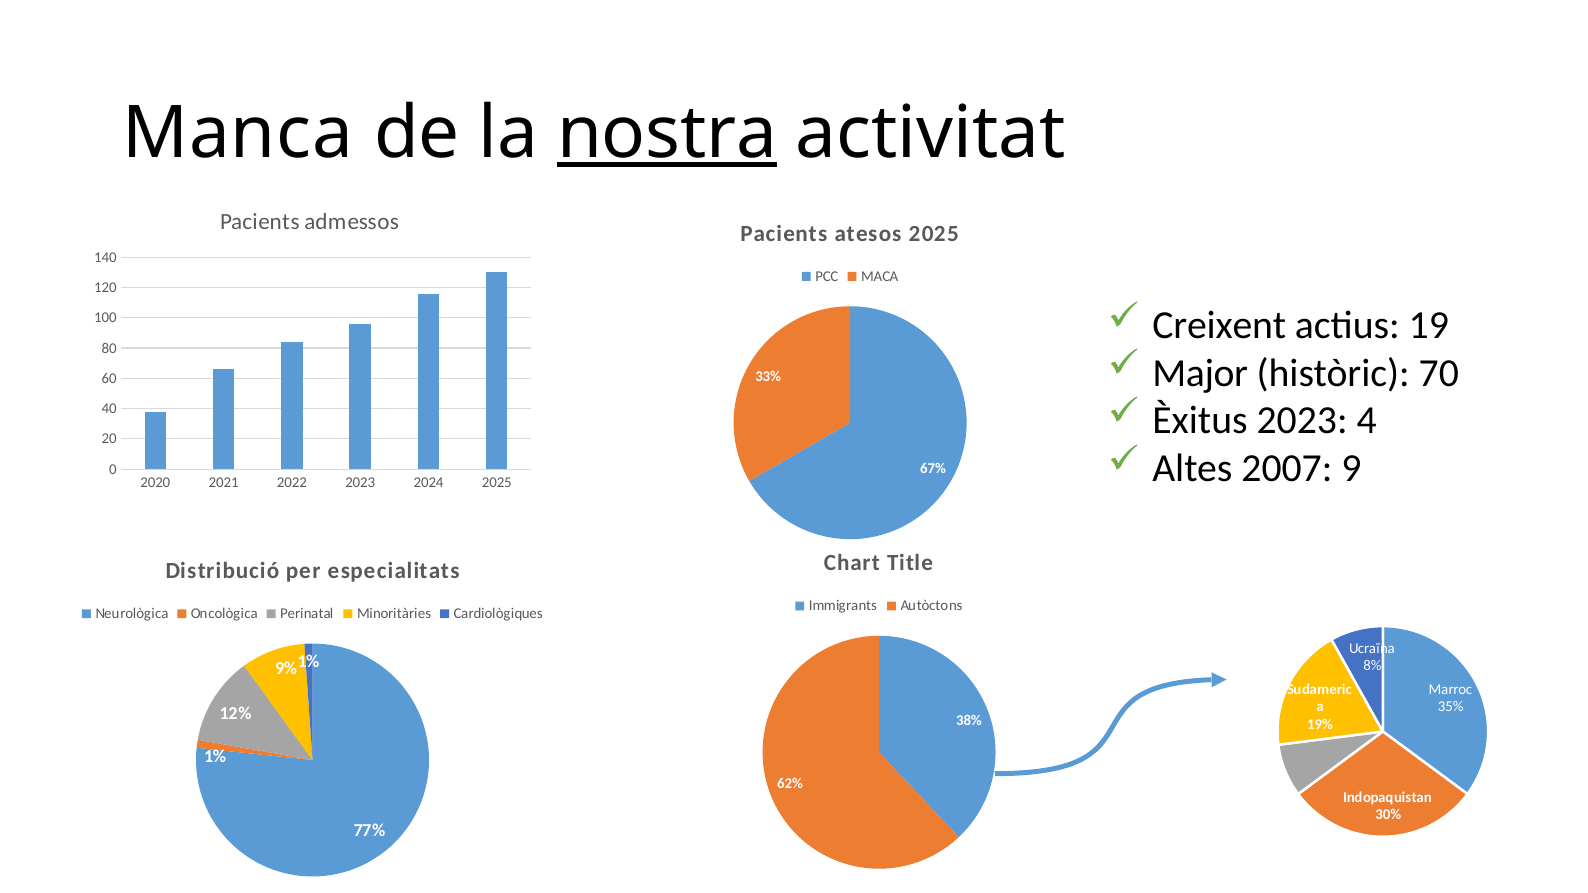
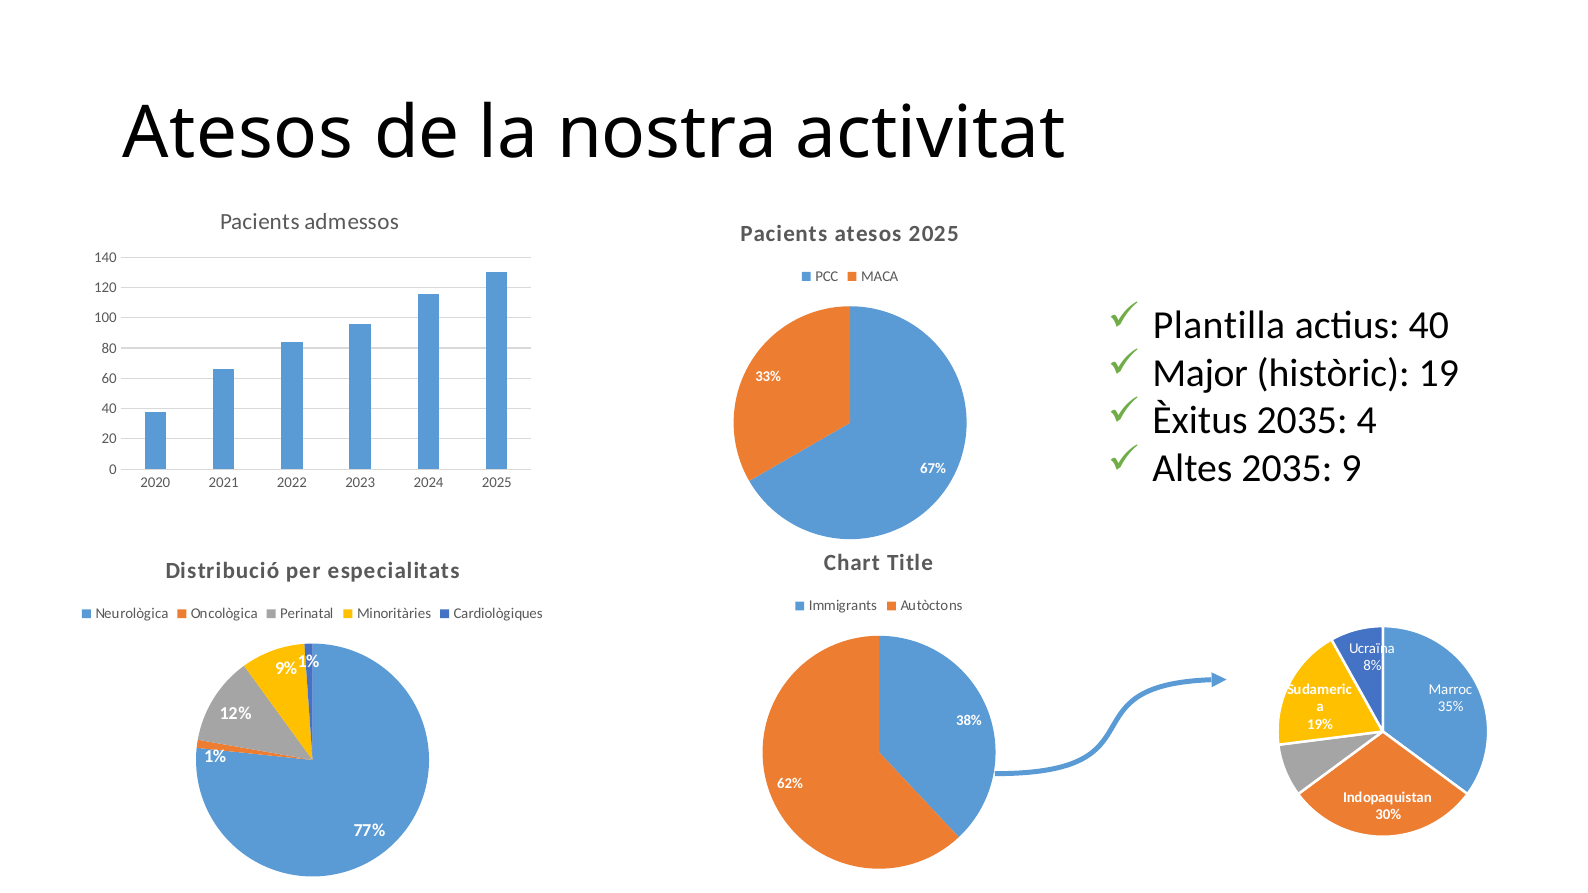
Manca: Manca -> Atesos (238, 133)
nostra underline: present -> none (667, 133)
Creixent: Creixent -> Plantilla (1219, 326)
actius 19: 19 -> 40 (1429, 326)
70: 70 -> 19 (1439, 373)
Èxitus 2023: 2023 -> 2035 (1302, 421)
Altes 2007: 2007 -> 2035 (1287, 468)
